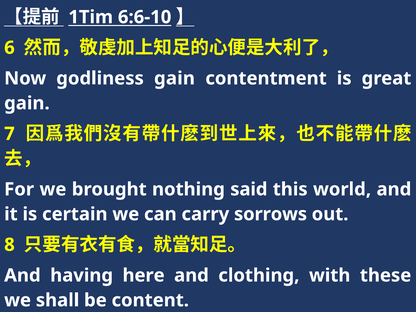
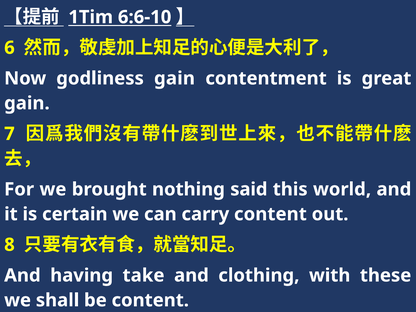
carry sorrows: sorrows -> content (270, 214)
here: here -> take (143, 275)
